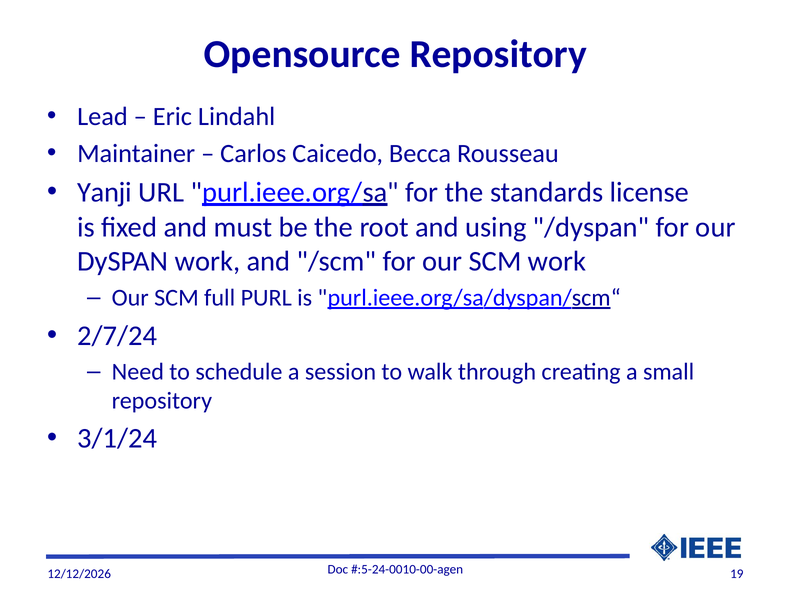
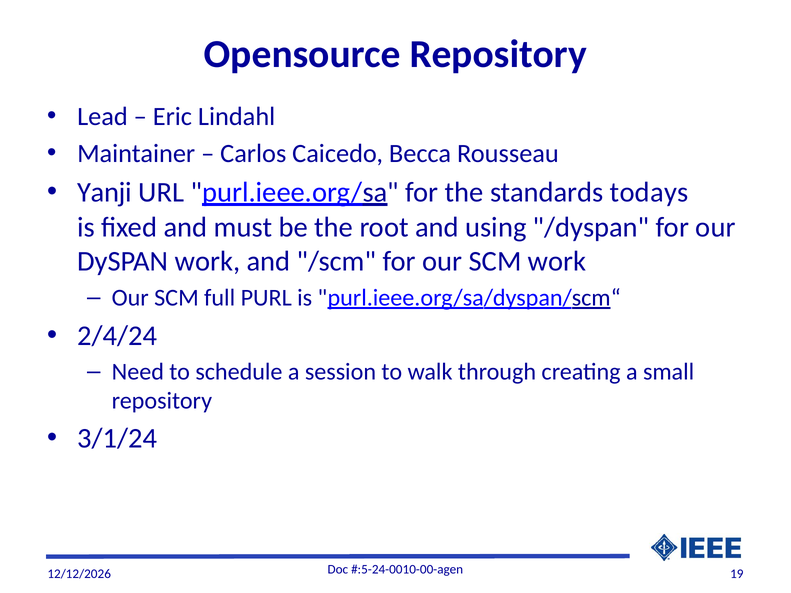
license: license -> todays (649, 192)
2/7/24: 2/7/24 -> 2/4/24 (117, 336)
